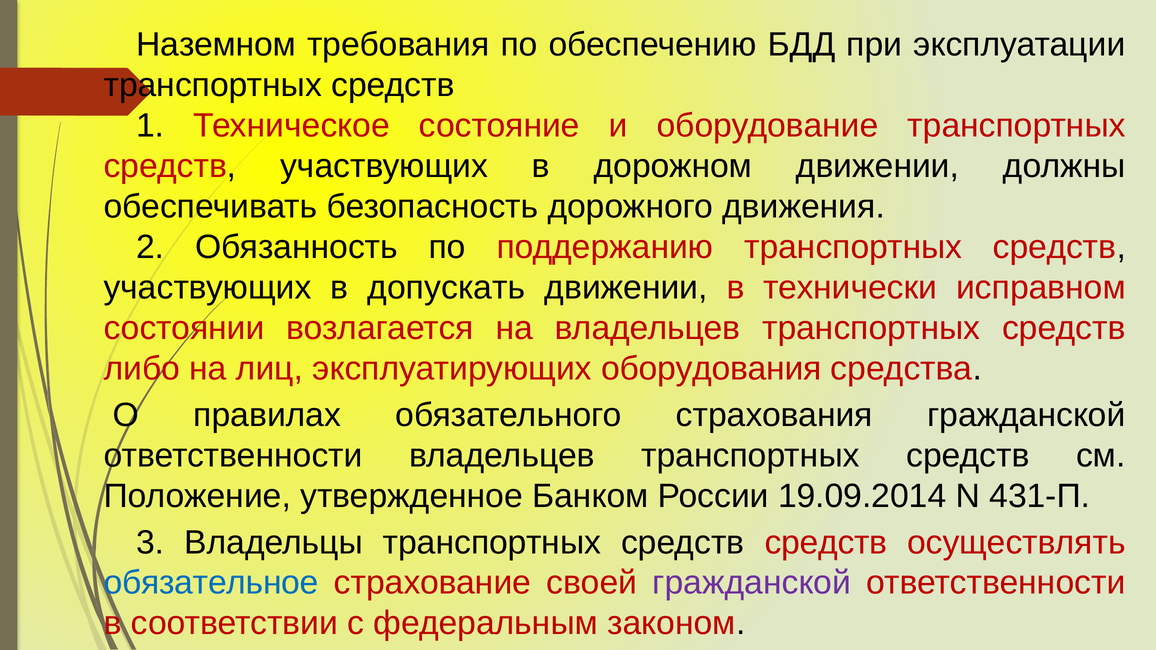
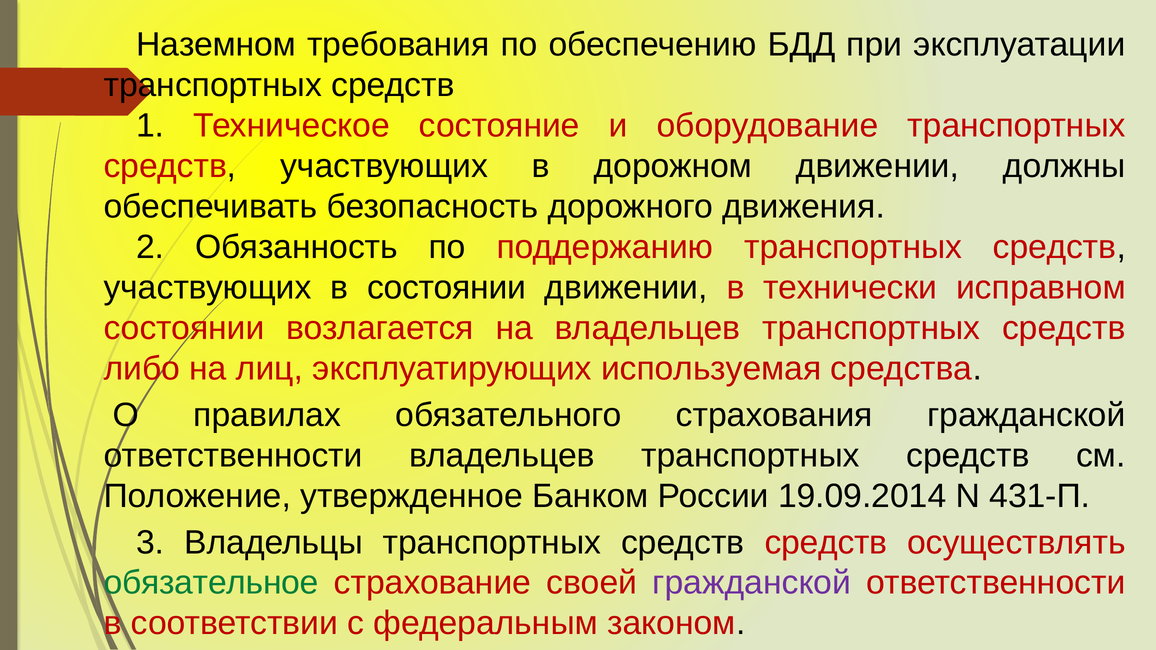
в допускать: допускать -> состоянии (447, 288)
оборудования: оборудования -> используемая (711, 369)
обязательное colour: blue -> green (211, 583)
